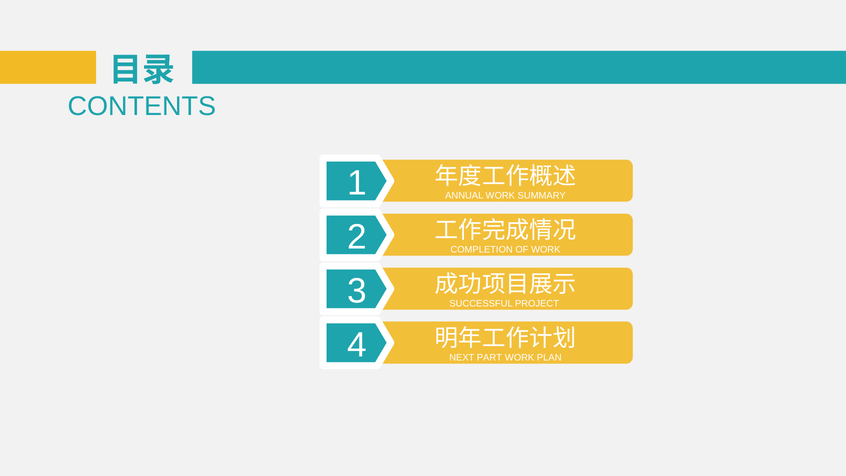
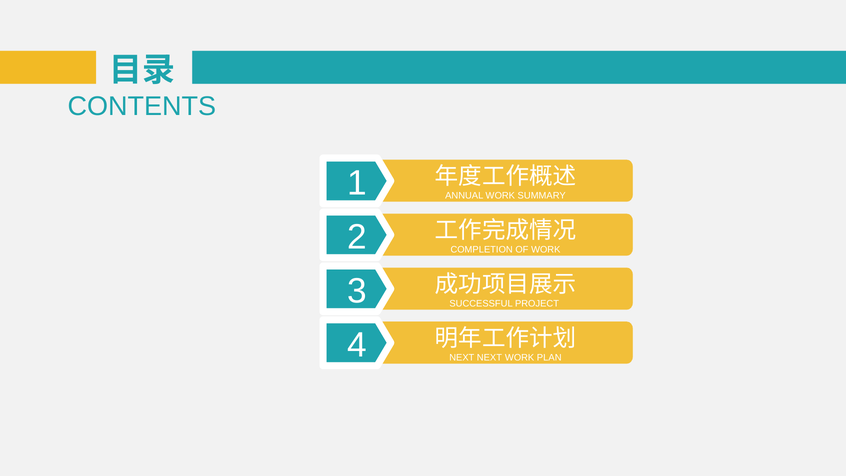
NEXT PART: PART -> NEXT (489, 357)
